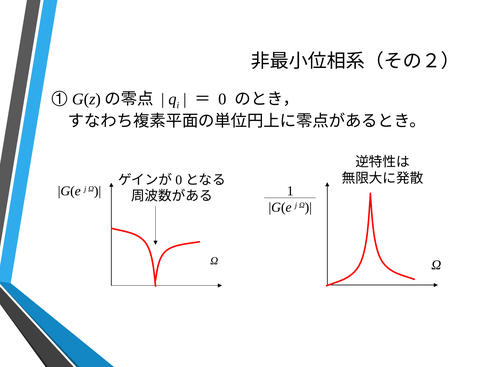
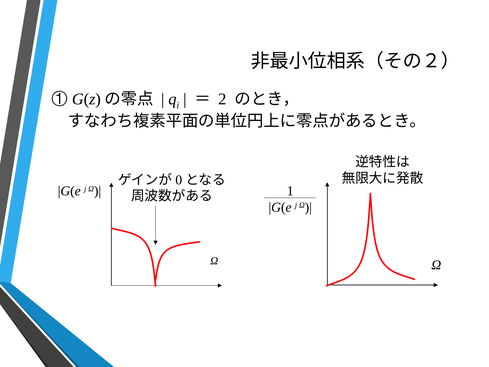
0: 0 -> 2 (222, 99)
